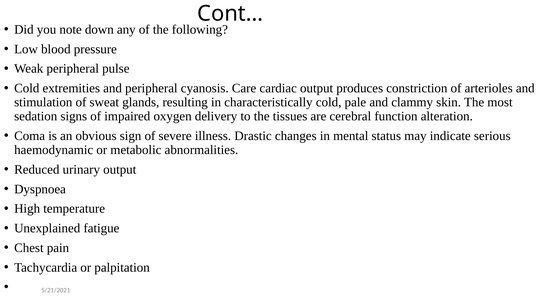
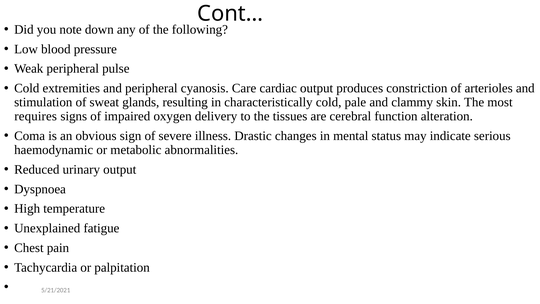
sedation: sedation -> requires (36, 116)
